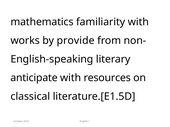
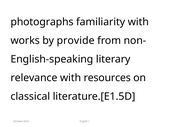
mathematics: mathematics -> photographs (42, 22)
anticipate: anticipate -> relevance (34, 78)
